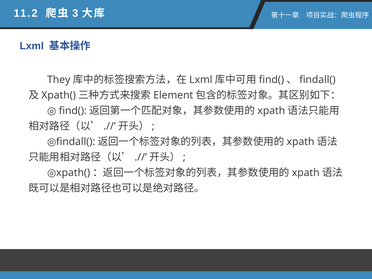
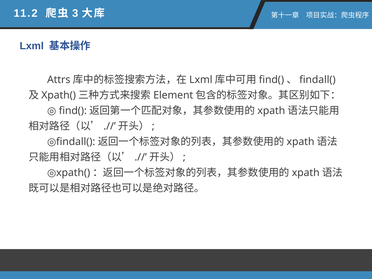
They: They -> Attrs (59, 80)
